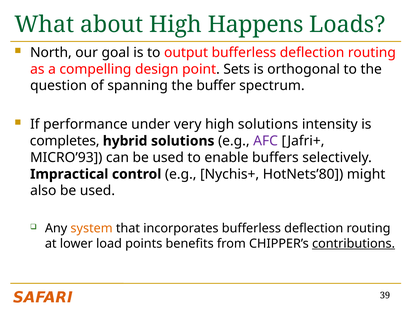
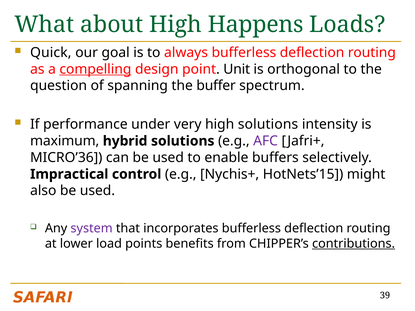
North: North -> Quick (51, 53)
output: output -> always (186, 53)
compelling underline: none -> present (95, 69)
Sets: Sets -> Unit (237, 69)
completes: completes -> maximum (65, 141)
MICRO’93: MICRO’93 -> MICRO’36 (66, 158)
HotNets’80: HotNets’80 -> HotNets’15 (303, 174)
system colour: orange -> purple (92, 229)
